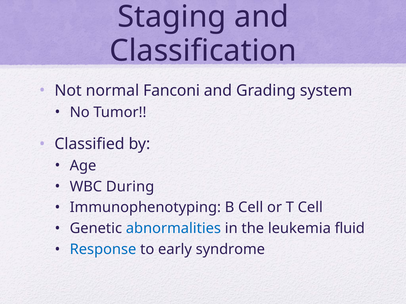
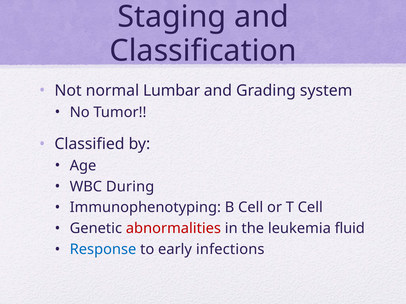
Fanconi: Fanconi -> Lumbar (172, 91)
abnormalities colour: blue -> red (173, 229)
syndrome: syndrome -> infections (230, 250)
